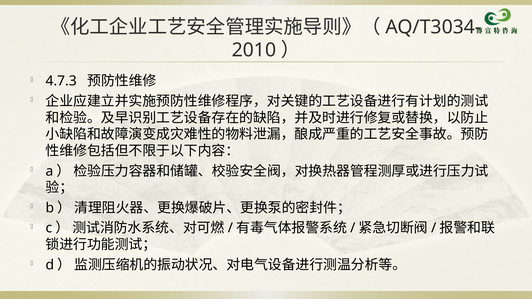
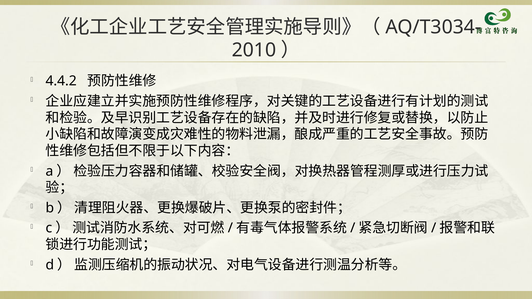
4.7.3: 4.7.3 -> 4.4.2 (61, 81)
